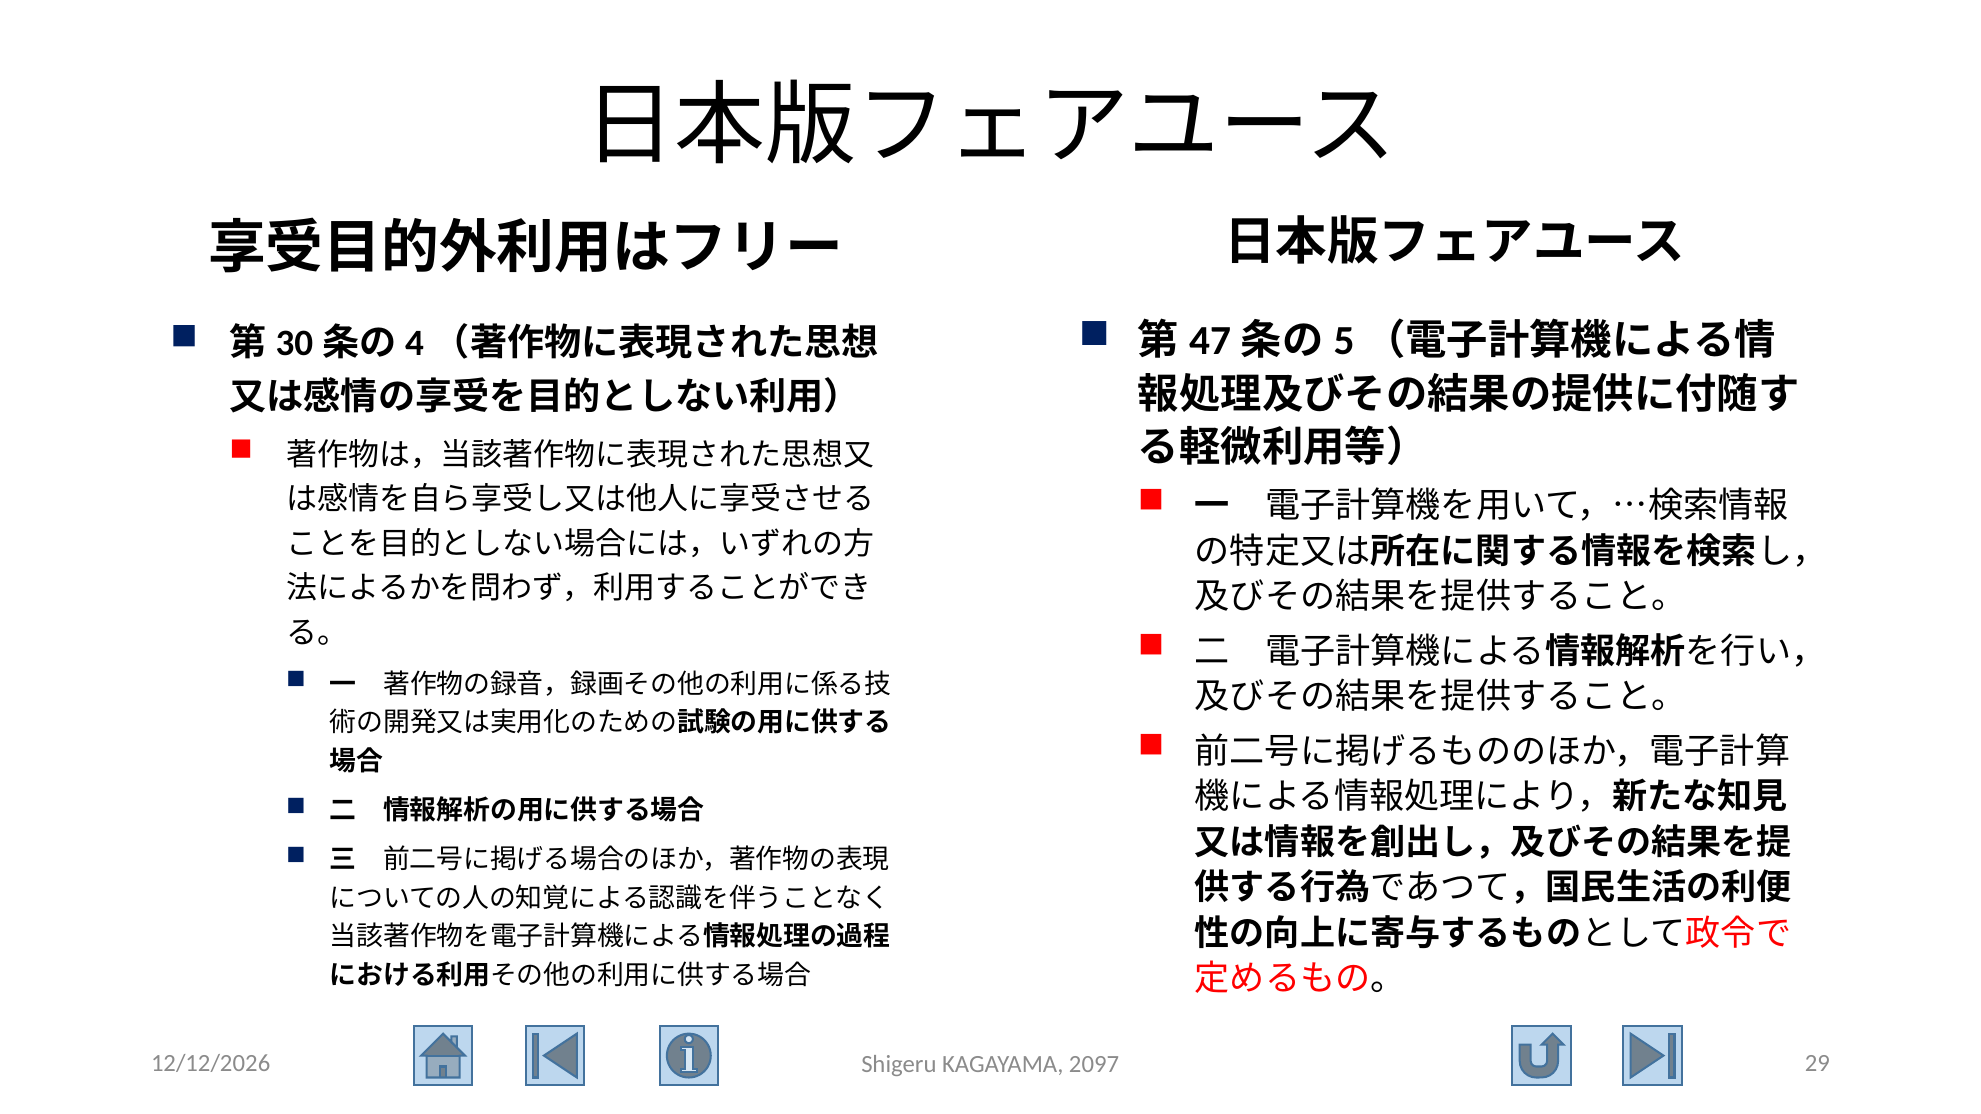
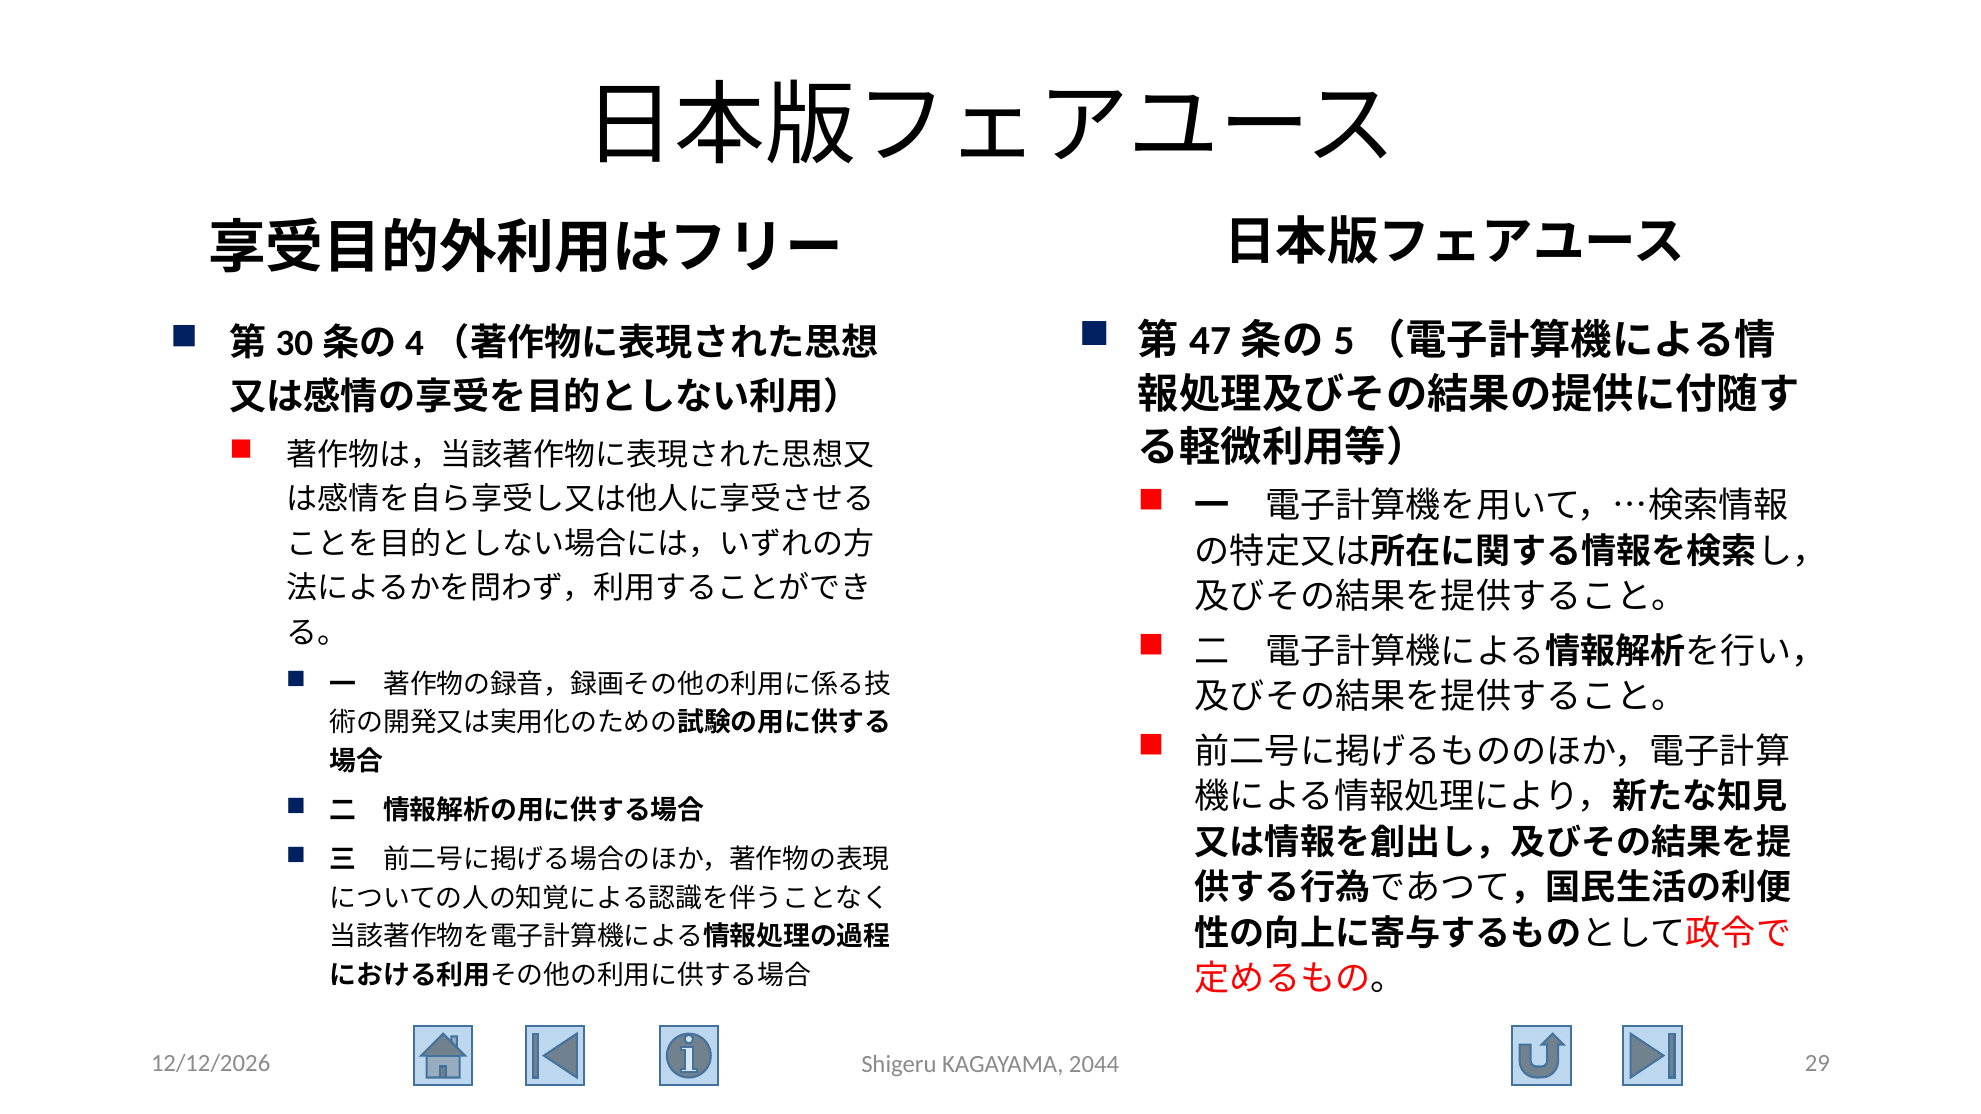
2097: 2097 -> 2044 (1094, 1064)
